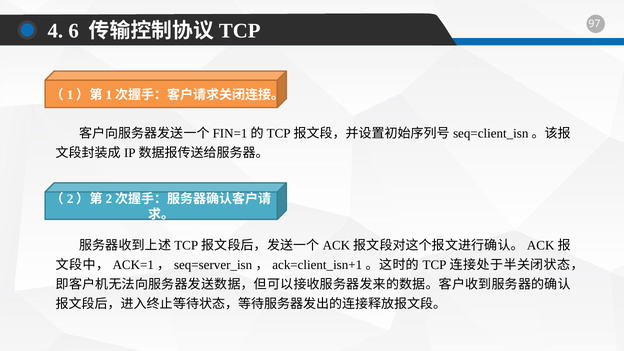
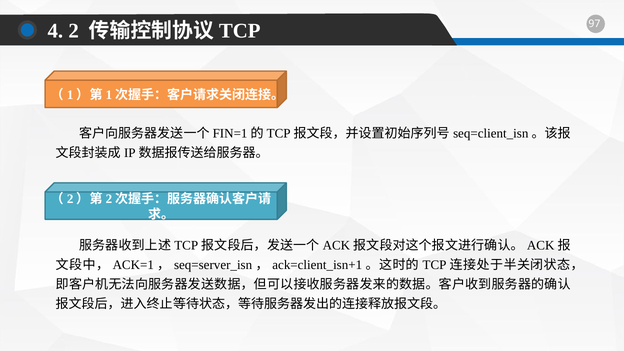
6: 6 -> 2 (74, 31)
